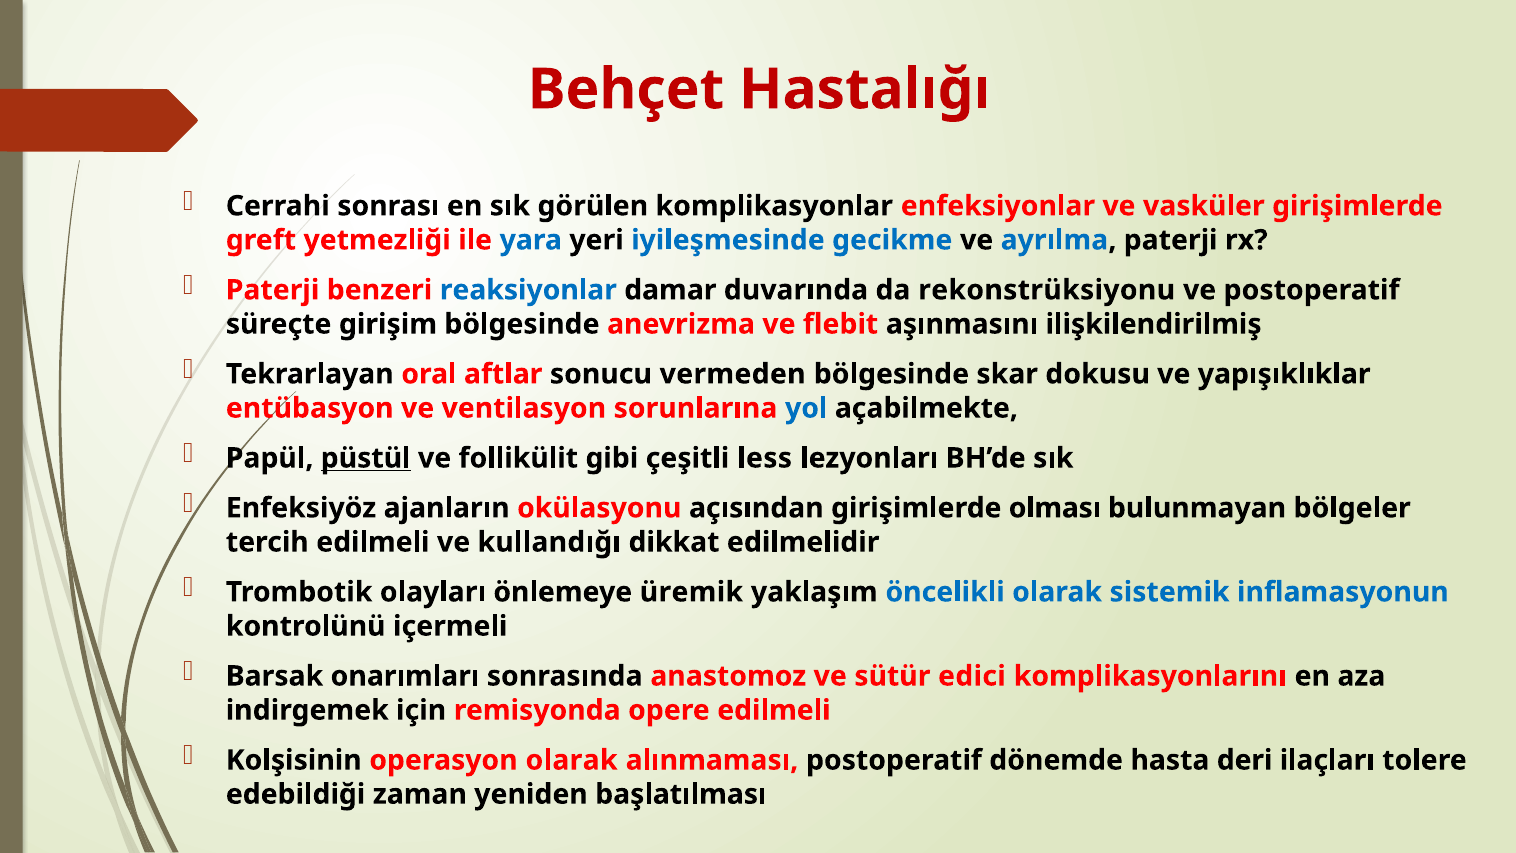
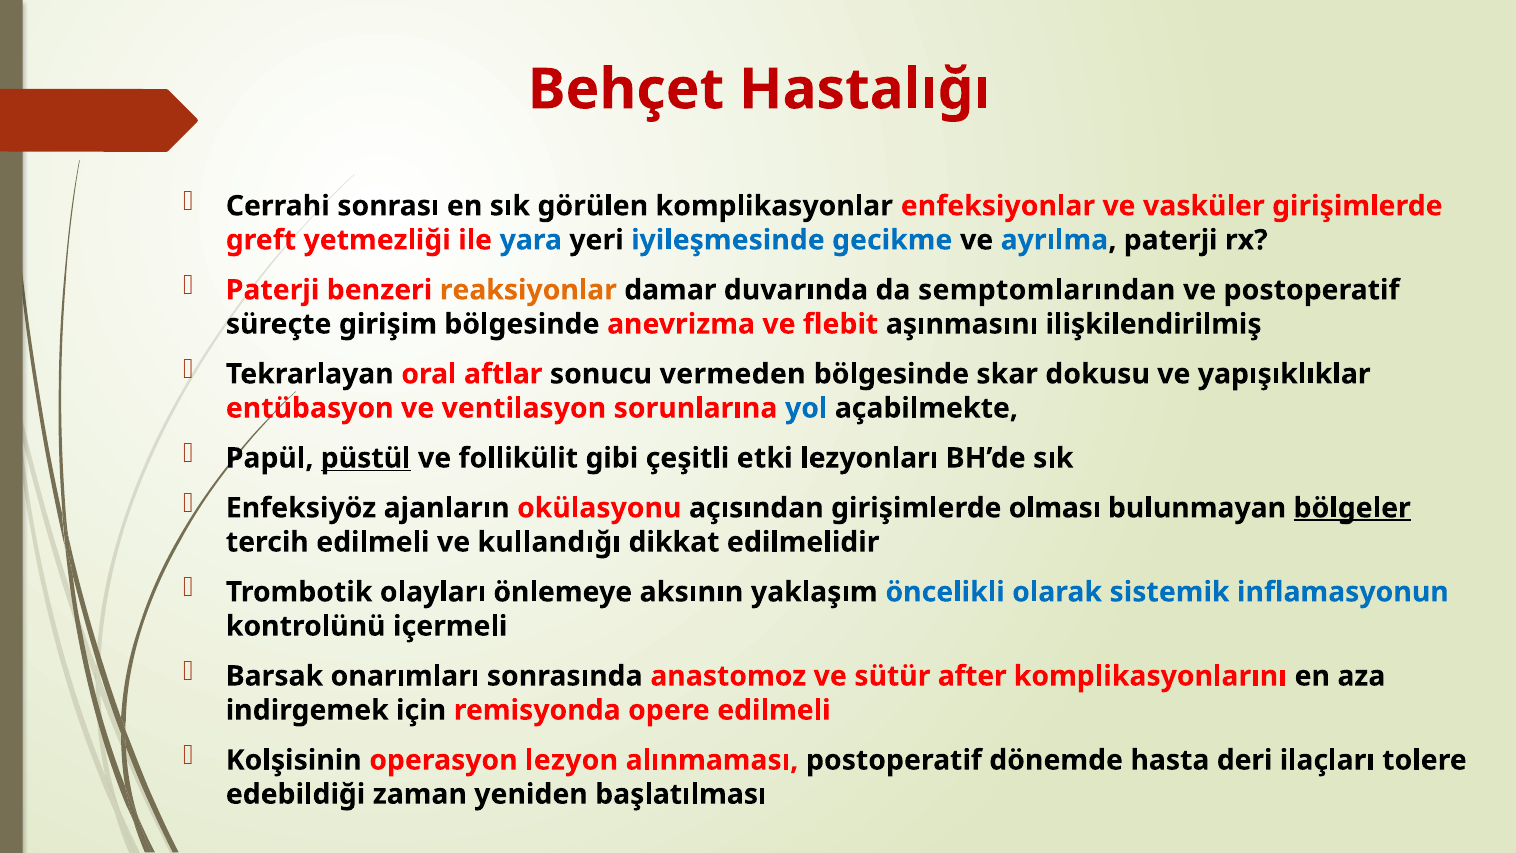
reaksiyonlar colour: blue -> orange (528, 290)
rekonstrüksiyonu: rekonstrüksiyonu -> semptomlarından (1047, 290)
less: less -> etki (765, 458)
bölgeler underline: none -> present (1352, 508)
üremik: üremik -> aksının (691, 592)
edici: edici -> after (972, 676)
operasyon olarak: olarak -> lezyon (572, 760)
